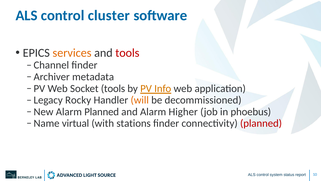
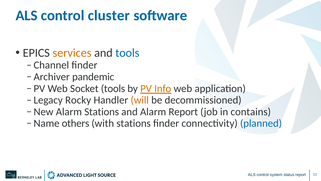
tools colour: red -> blue (127, 53)
metadata: metadata -> pandemic (93, 77)
Alarm Planned: Planned -> Stations (102, 111)
Alarm Higher: Higher -> Report (183, 111)
phoebus: phoebus -> contains (251, 111)
virtual: virtual -> others (76, 123)
planned colour: red -> blue (261, 123)
